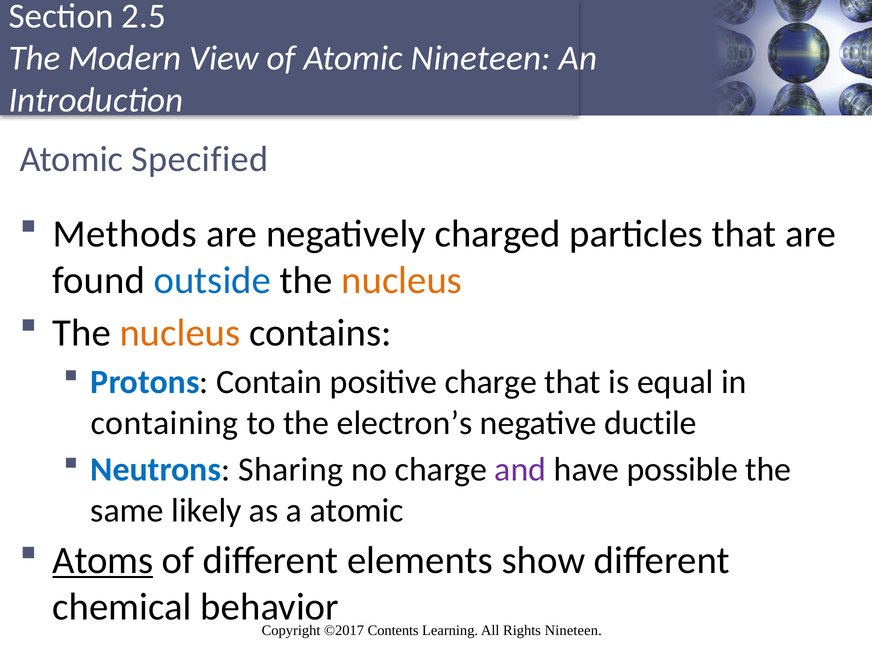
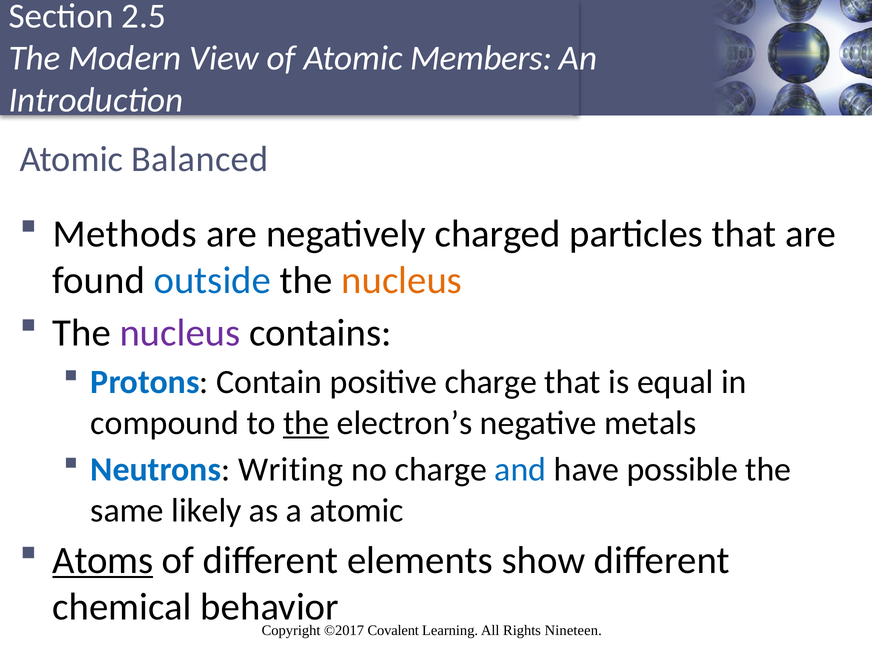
Atomic Nineteen: Nineteen -> Members (481, 58)
Specified: Specified -> Balanced (200, 159)
nucleus colour: orange -> purple (180, 333)
containing: containing -> compound (165, 423)
the underline: none -> present (306, 423)
ductile: ductile -> metals (650, 423)
Sharing: Sharing -> Writing (291, 470)
and colour: purple -> blue (520, 470)
Contents: Contents -> Covalent (393, 630)
